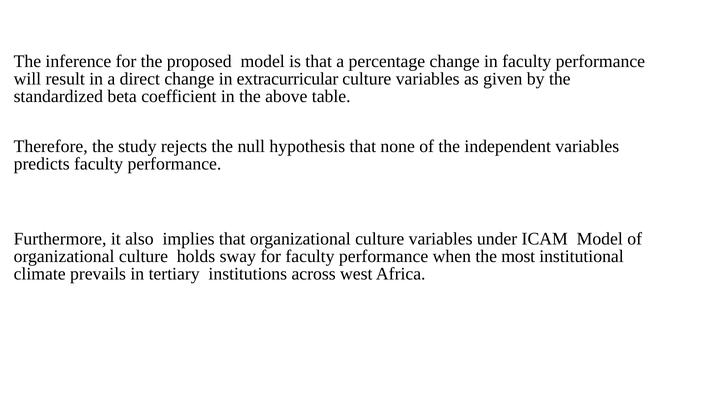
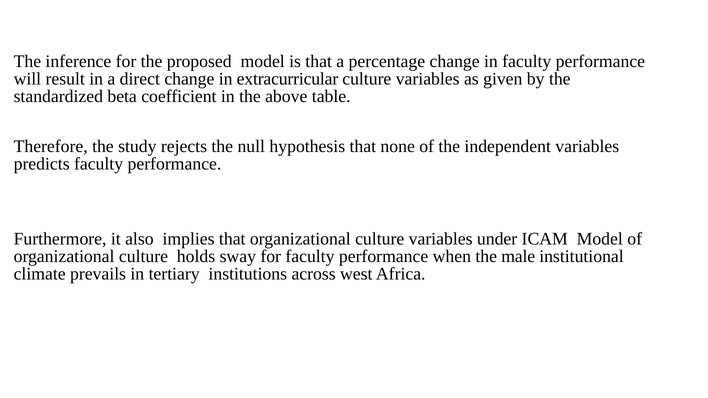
most: most -> male (518, 257)
